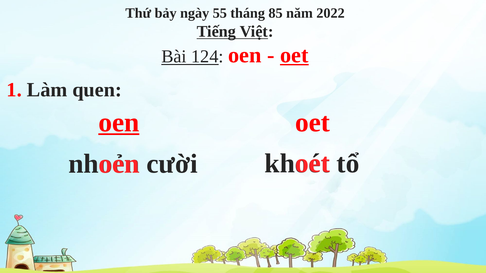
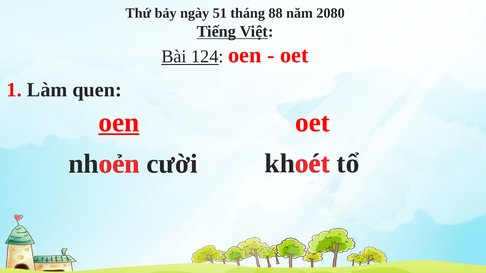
55: 55 -> 51 (220, 13)
85: 85 -> 88 (276, 13)
2022: 2022 -> 2080 (331, 13)
oet underline: present -> none (294, 55)
